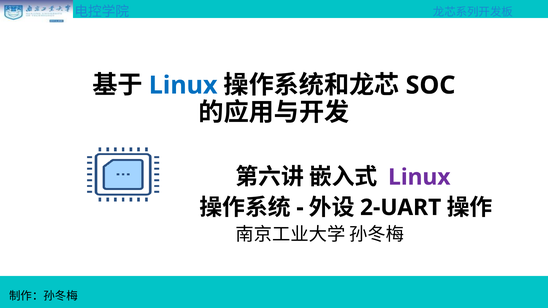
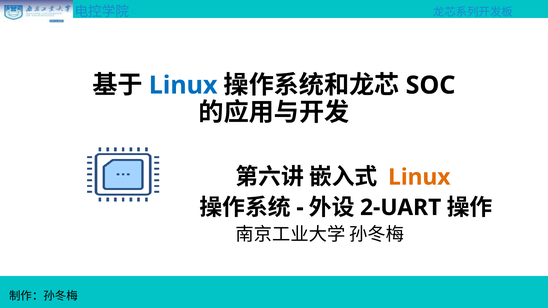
Linux colour: purple -> orange (419, 177)
